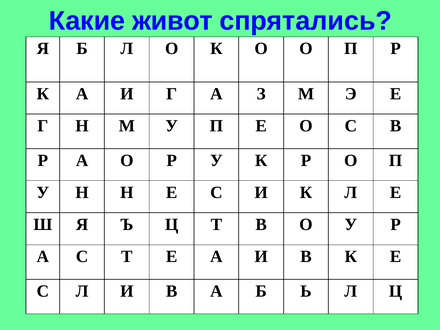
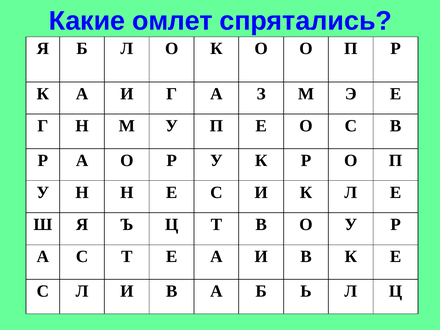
живот: живот -> омлет (172, 21)
